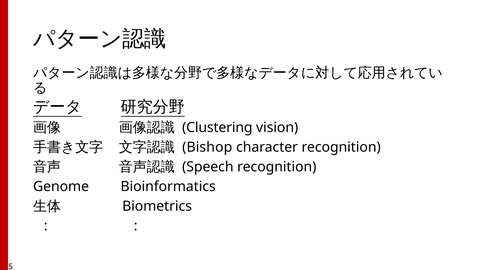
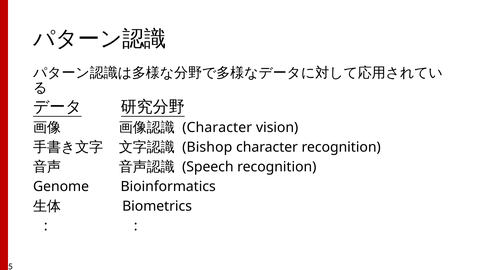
Clustering: Clustering -> Character (217, 127)
